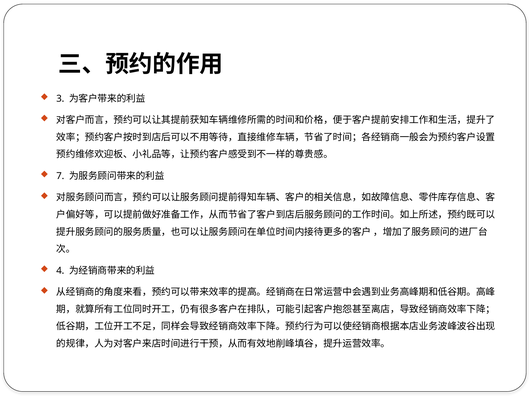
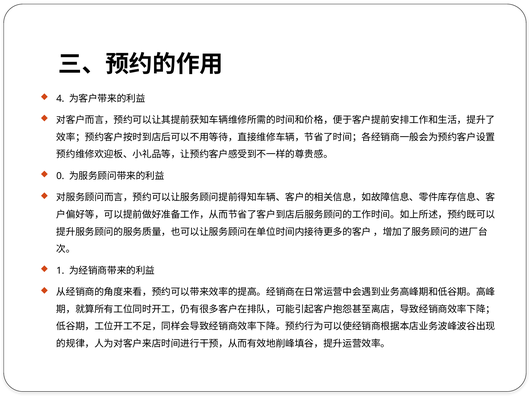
3: 3 -> 4 (60, 99)
7: 7 -> 0 (60, 176)
4: 4 -> 1 (60, 271)
